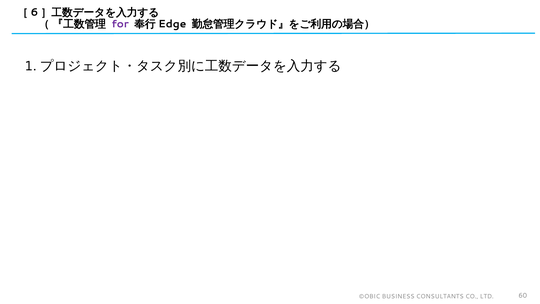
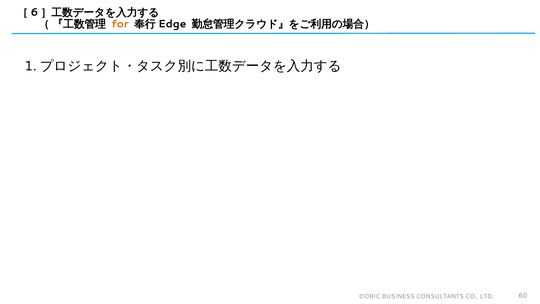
for colour: purple -> orange (120, 24)
